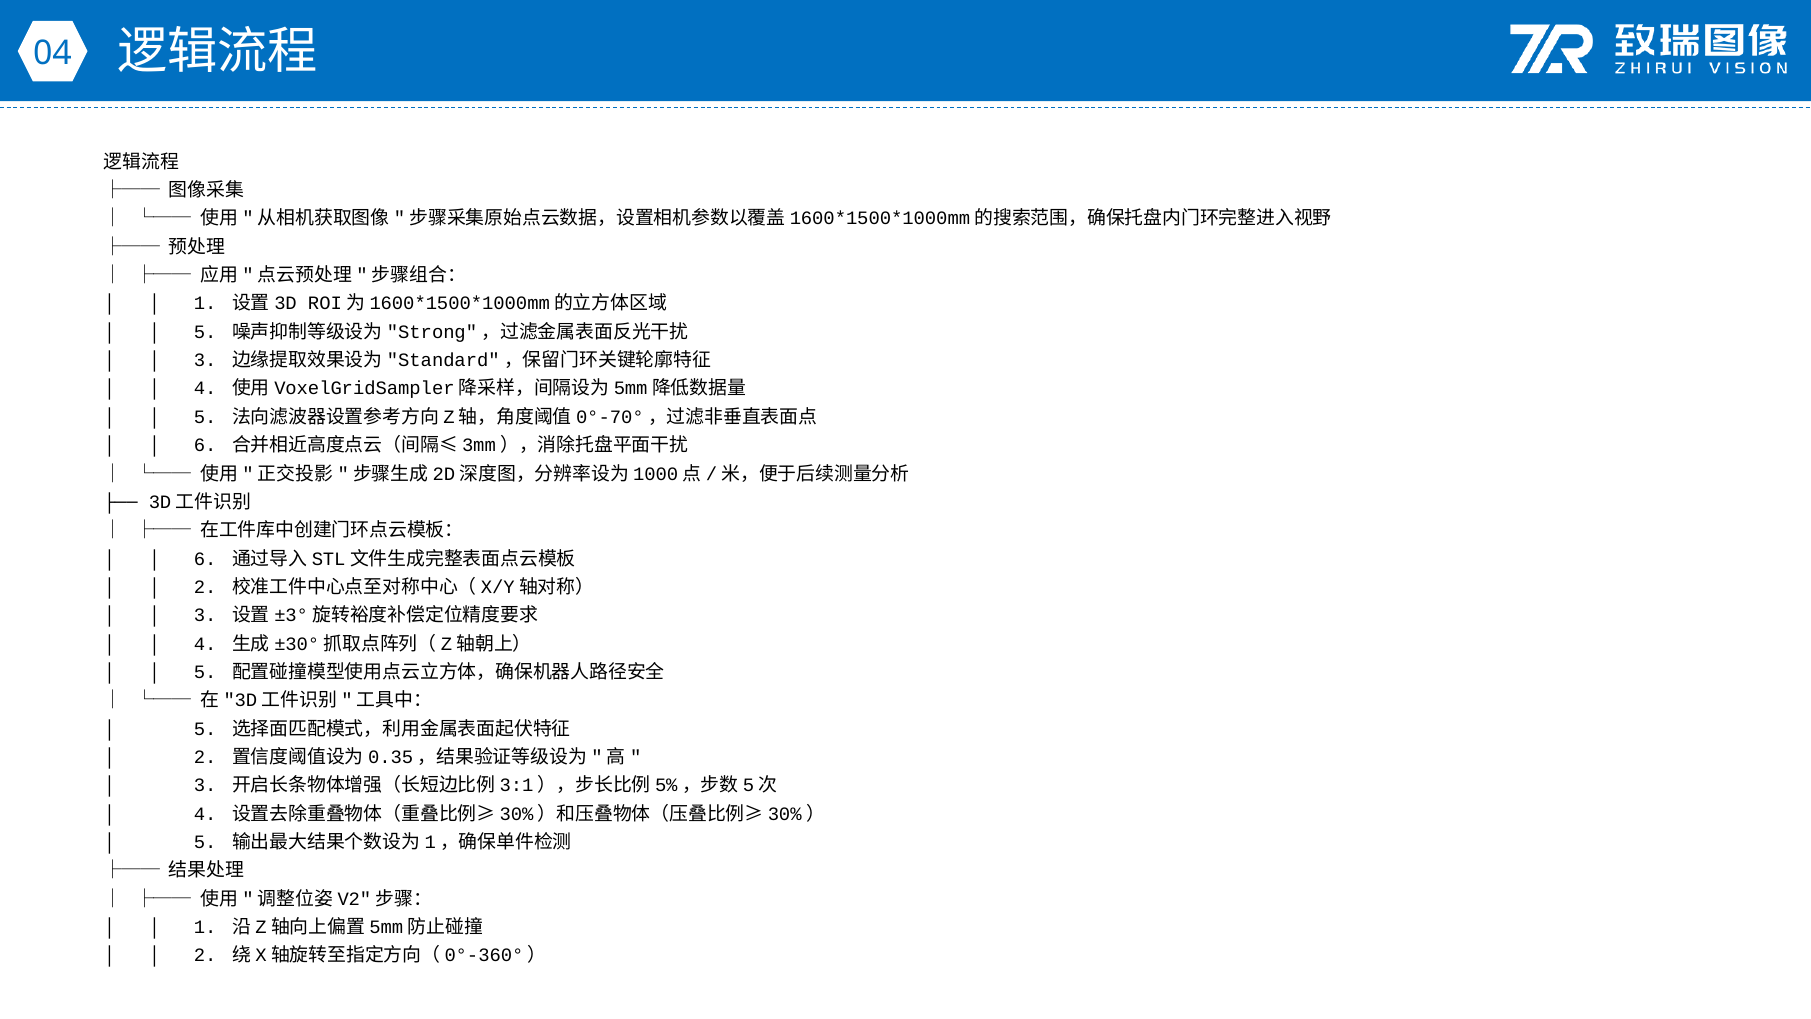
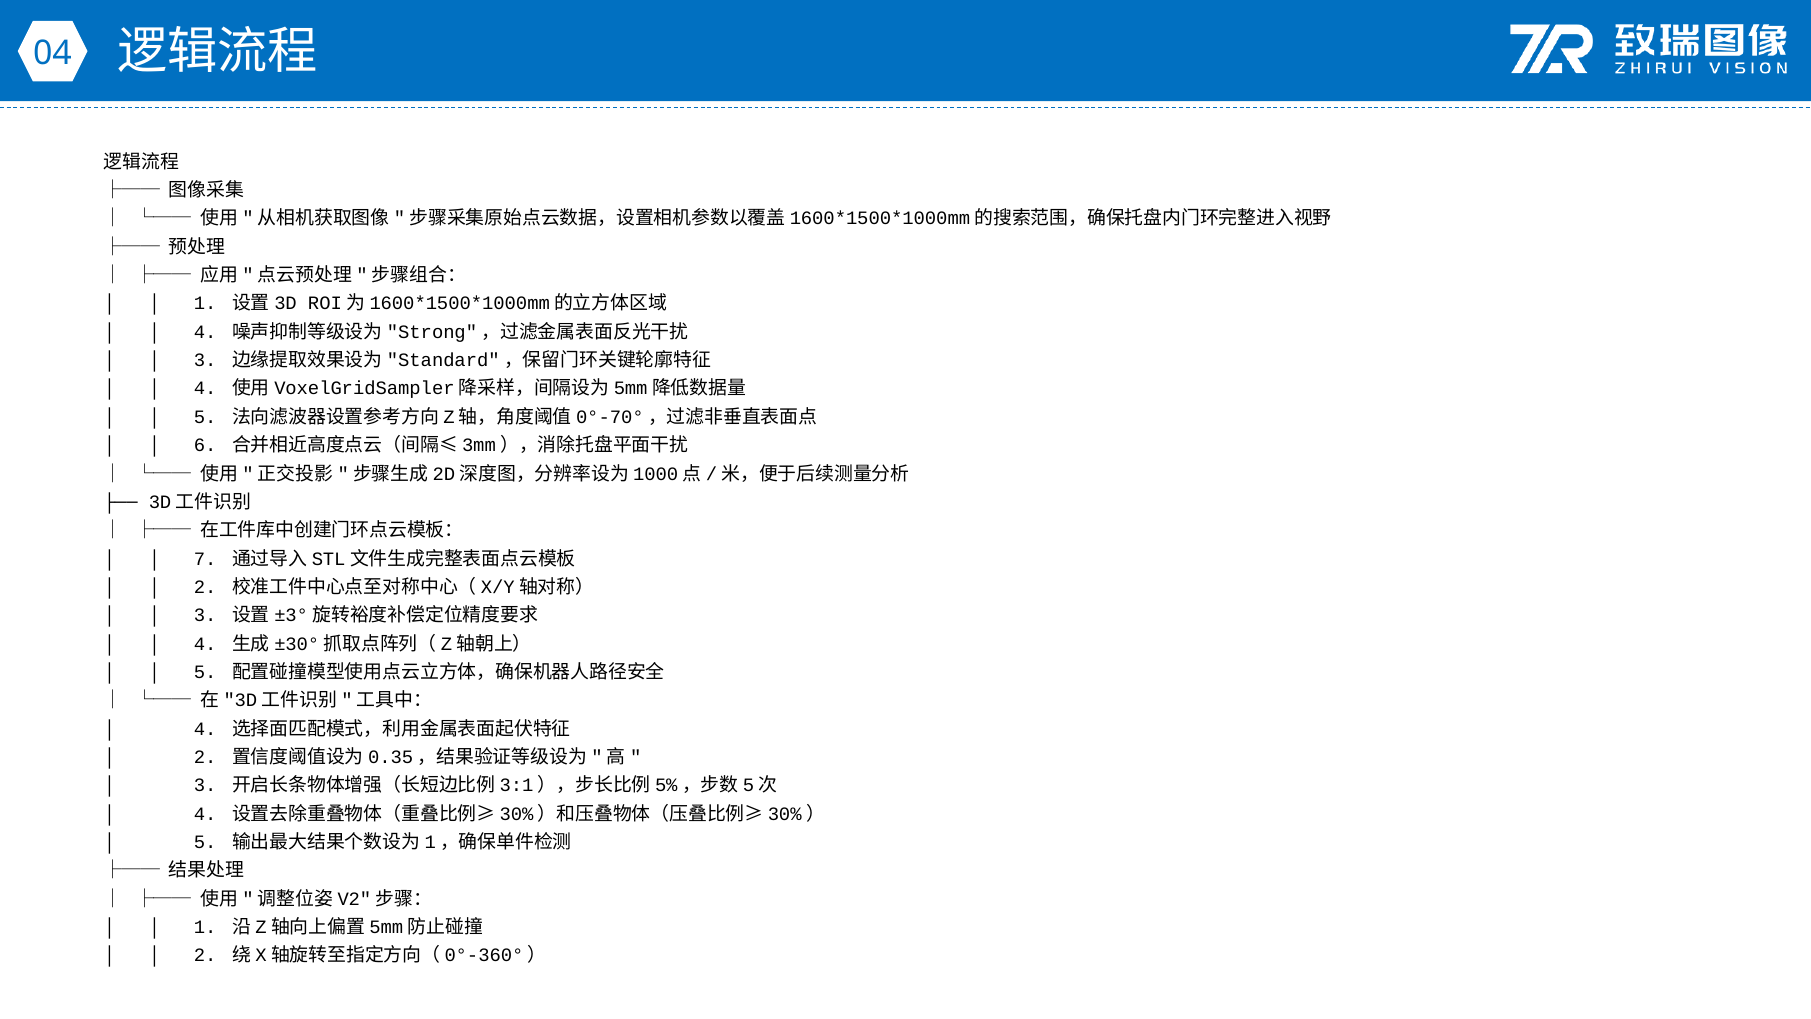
5: 5 -> 4 (205, 332)
6: 6 -> 7 (205, 559)
5: 5 -> 4 (205, 729)
